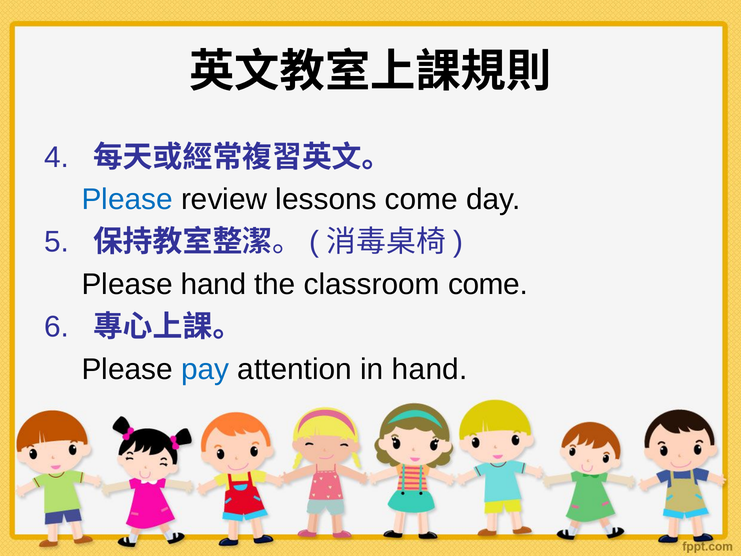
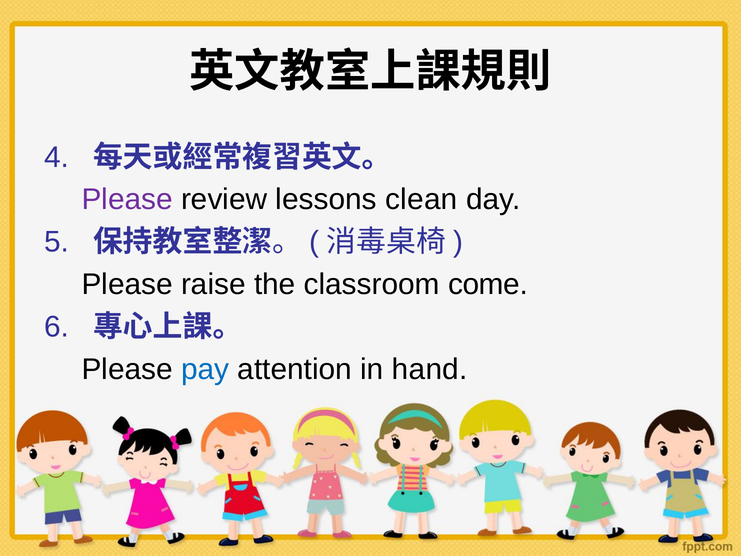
Please colour: blue -> purple (127, 199)
lessons come: come -> clean (421, 199)
Please hand: hand -> raise (213, 284)
